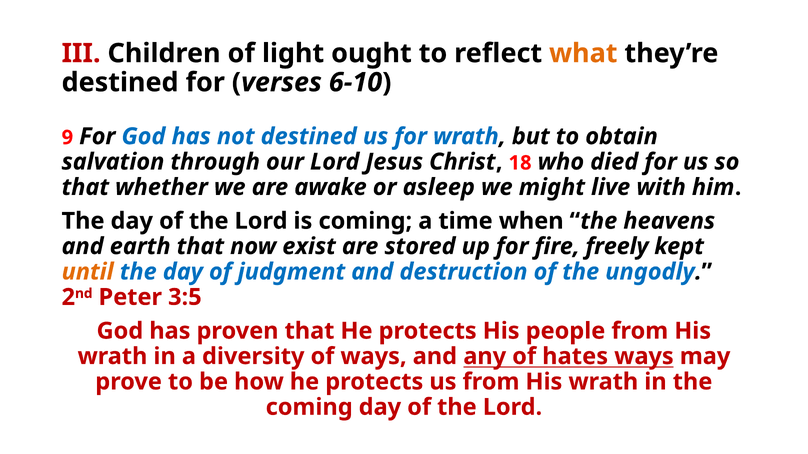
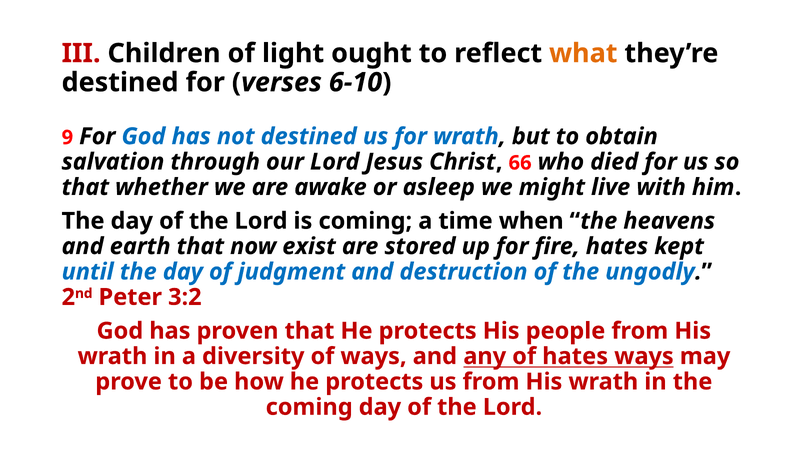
18: 18 -> 66 (520, 163)
fire freely: freely -> hates (617, 247)
until colour: orange -> blue (88, 272)
3:5: 3:5 -> 3:2 (185, 297)
